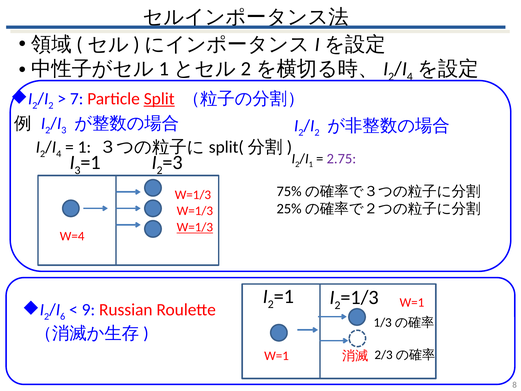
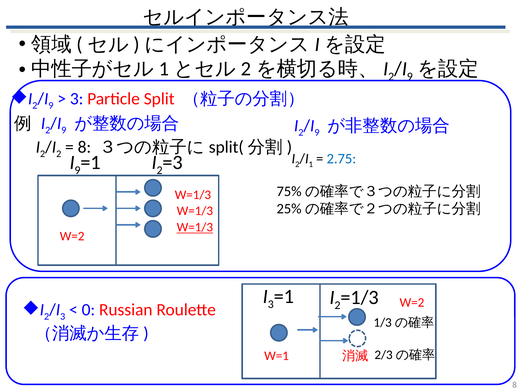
4: 4 -> 9 (410, 77)
2: 2 -> 9 (51, 106)
7: 7 -> 3 (77, 99)
Split underline: present -> none (159, 99)
3: 3 -> 9 (64, 130)
2: 2 -> 9 (317, 133)
4: 4 -> 2 (59, 154)
1: 1 -> 8 (84, 147)
2.75 colour: purple -> blue (341, 159)
3: 3 -> 9 (78, 170)
W=4: W=4 -> W=2 (72, 236)
2: 2 -> 3 (271, 304)
W=1: W=1 -> W=2 (412, 302)
6: 6 -> 3 (63, 316)
9: 9 -> 0 (88, 310)
